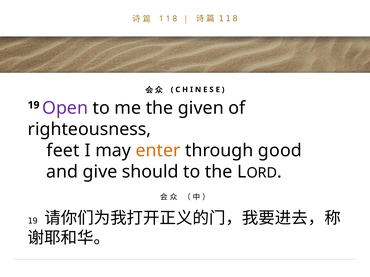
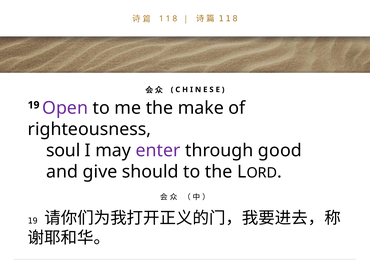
given: given -> make (201, 108)
feet: feet -> soul (63, 151)
enter colour: orange -> purple (158, 151)
